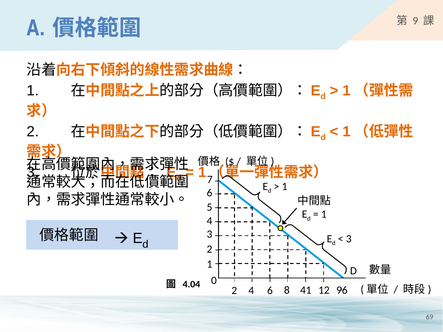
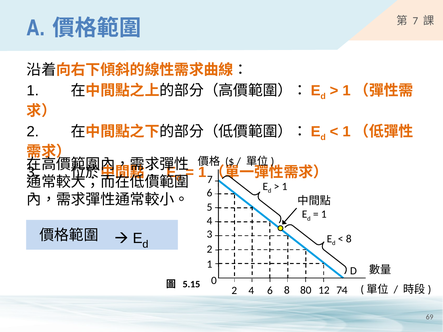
9: 9 -> 7 (415, 21)
3: 3 -> 8 (349, 239)
4.04: 4.04 -> 5.15 (191, 285)
41: 41 -> 80 (306, 290)
96: 96 -> 74 (342, 290)
